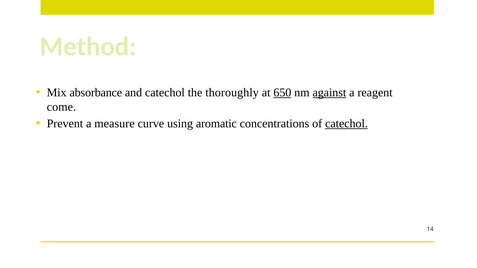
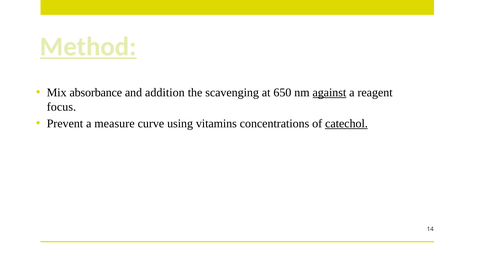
Method underline: none -> present (88, 47)
and catechol: catechol -> addition (165, 93)
thoroughly: thoroughly -> scavenging (232, 93)
650 underline: present -> none (282, 93)
come: come -> focus (61, 107)
aromatic: aromatic -> vitamins (216, 124)
